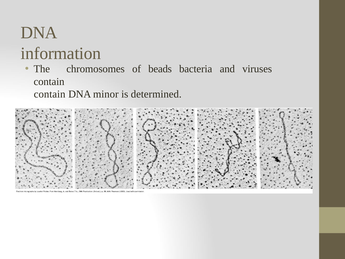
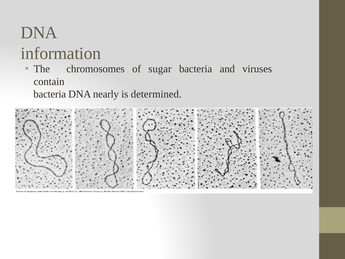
beads: beads -> sugar (160, 69)
contain: contain -> bacteria (50, 94)
minor: minor -> nearly (106, 94)
